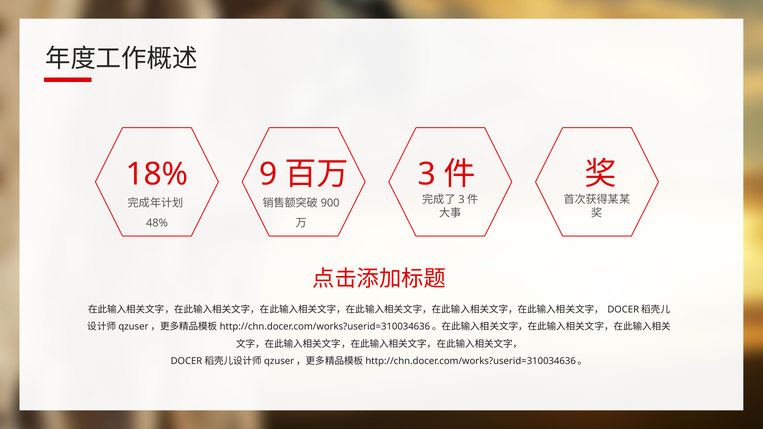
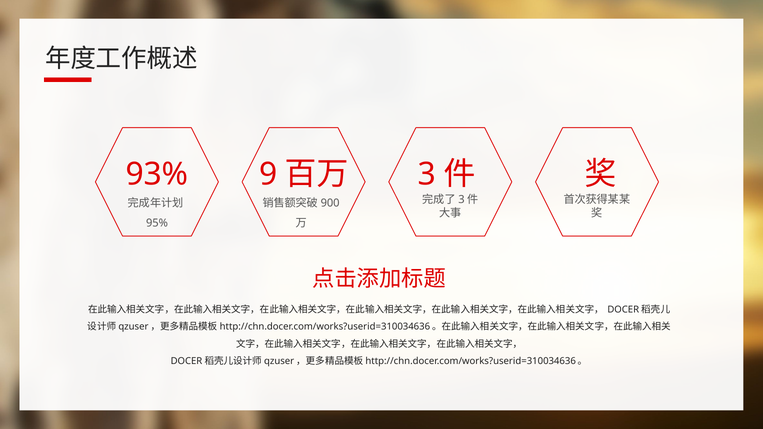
18%: 18% -> 93% (157, 174)
48%: 48% -> 95% (157, 223)
